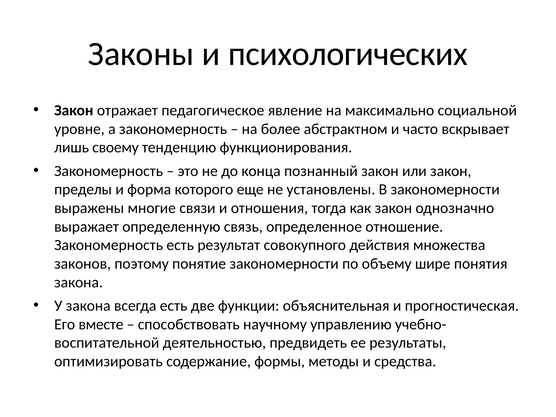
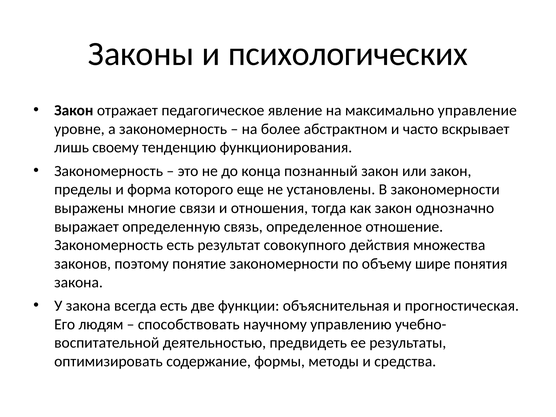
социальной: социальной -> управление (477, 110)
вместе: вместе -> людям (101, 324)
